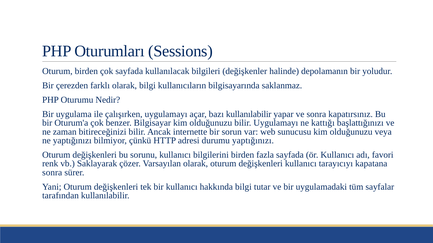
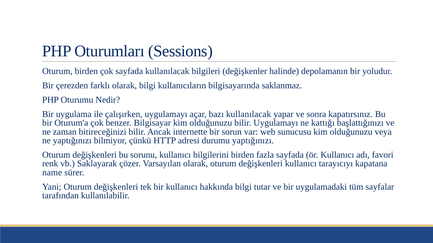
bazı kullanılabilir: kullanılabilir -> kullanılacak (249, 115)
sonra: sonra -> name (52, 173)
